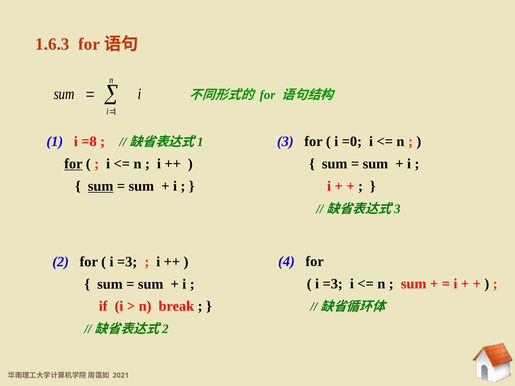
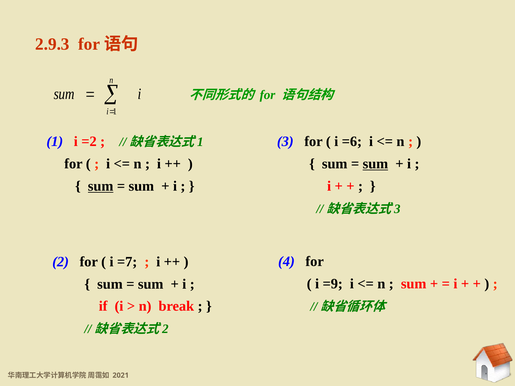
1.6.3: 1.6.3 -> 2.9.3 (52, 44)
=8: =8 -> =2 (89, 142)
=0: =0 -> =6 (352, 142)
for underline: present -> none (73, 164)
sum underline: none -> present (375, 164)
=3: =3 -> =7 (127, 262)
=3: =3 -> =9 (333, 284)
